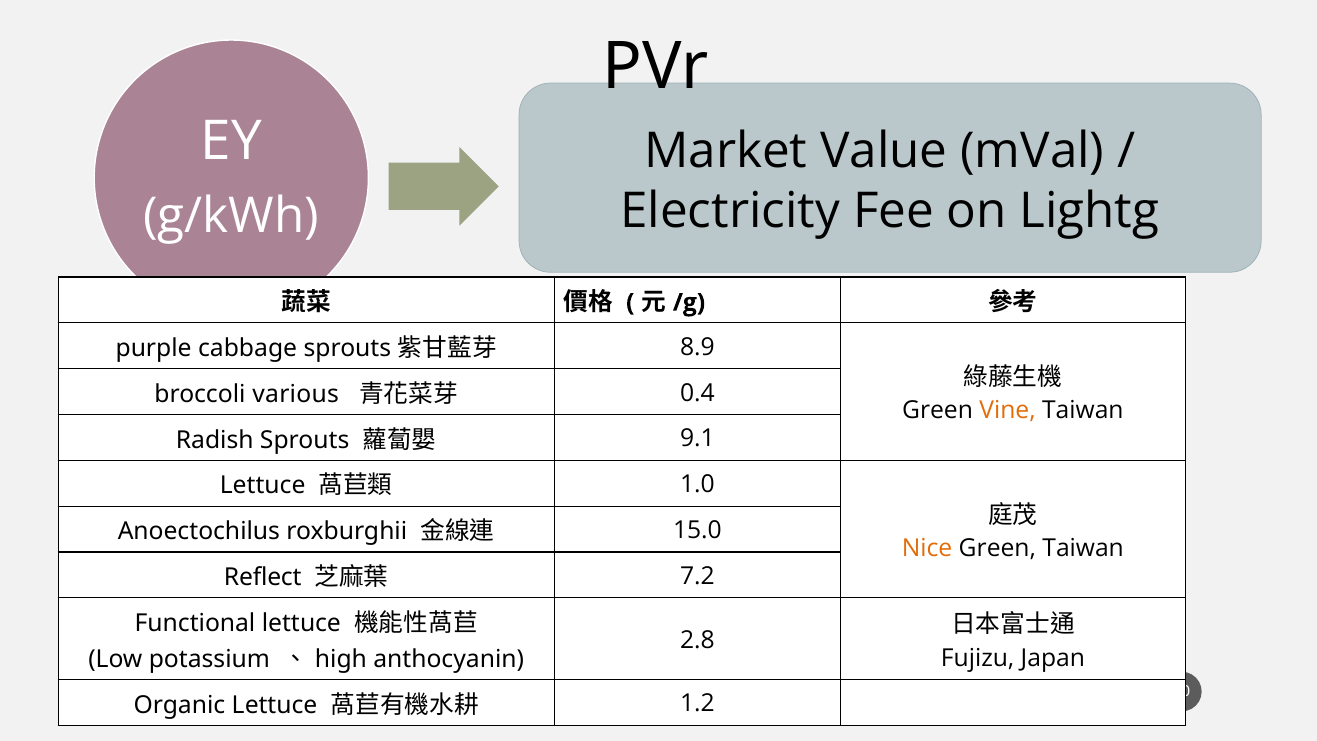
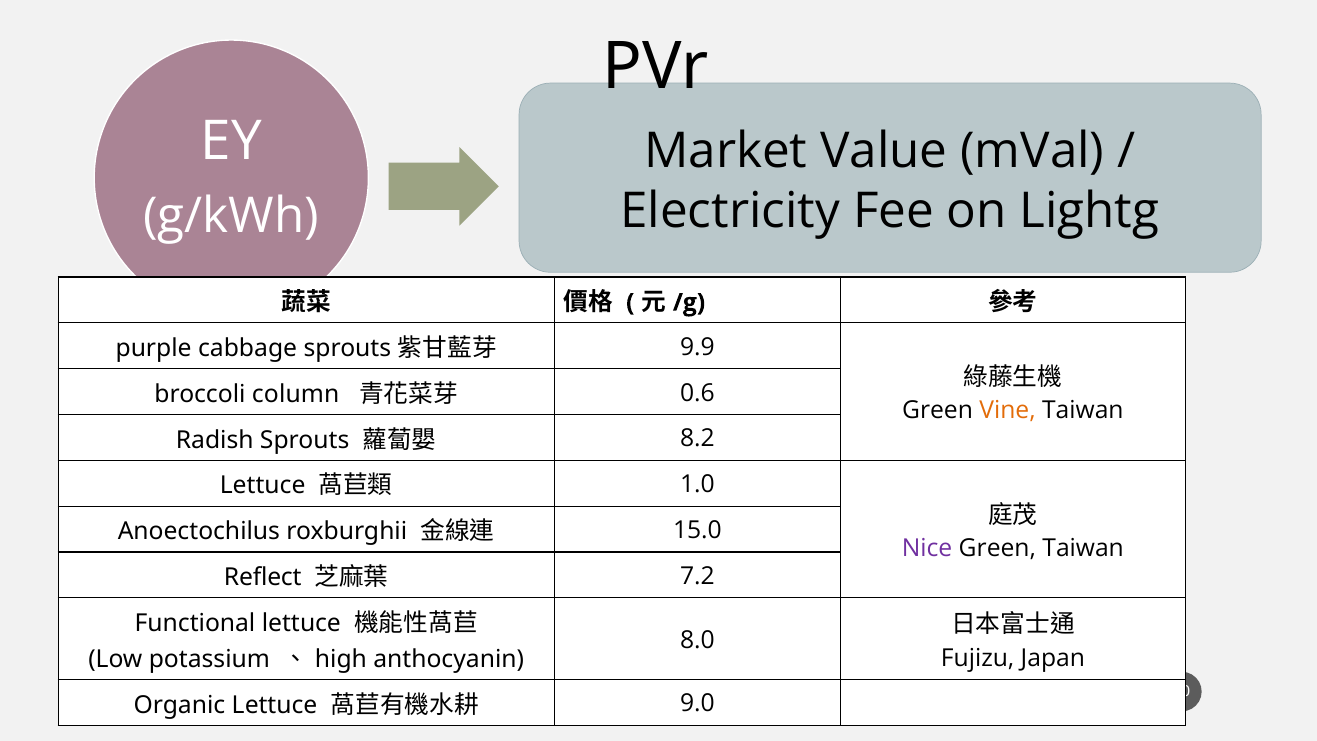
8.9: 8.9 -> 9.9 (697, 347)
various: various -> column (296, 394)
0.4: 0.4 -> 0.6 (697, 393)
9.1: 9.1 -> 8.2 (697, 439)
Nice colour: orange -> purple (927, 548)
2.8: 2.8 -> 8.0 (697, 640)
1.2: 1.2 -> 9.0 (697, 704)
